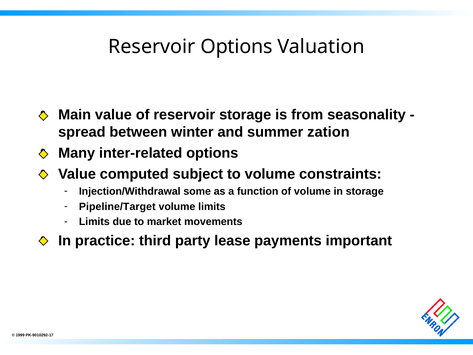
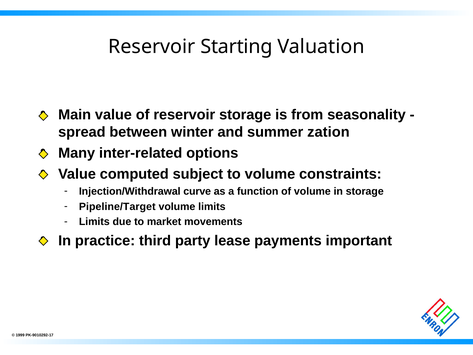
Reservoir Options: Options -> Starting (237, 47)
some: some -> curve (197, 191)
